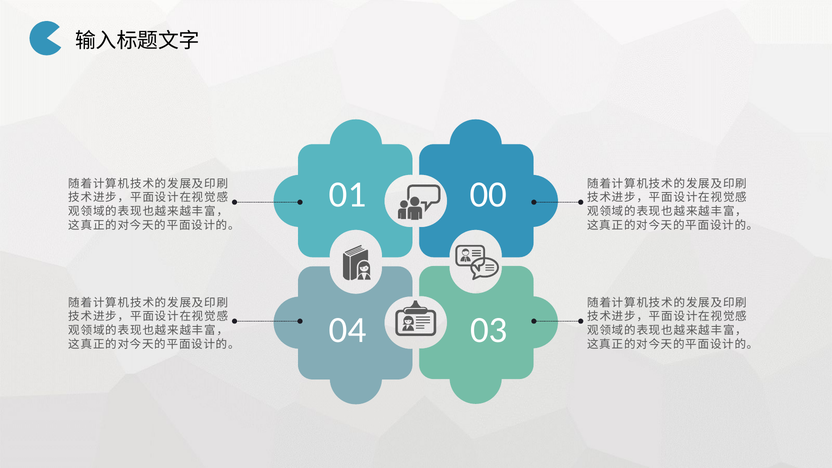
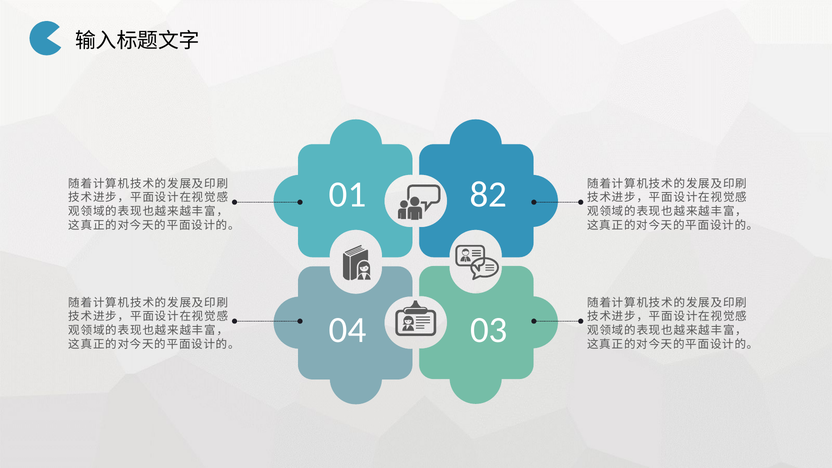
00: 00 -> 82 (488, 194)
